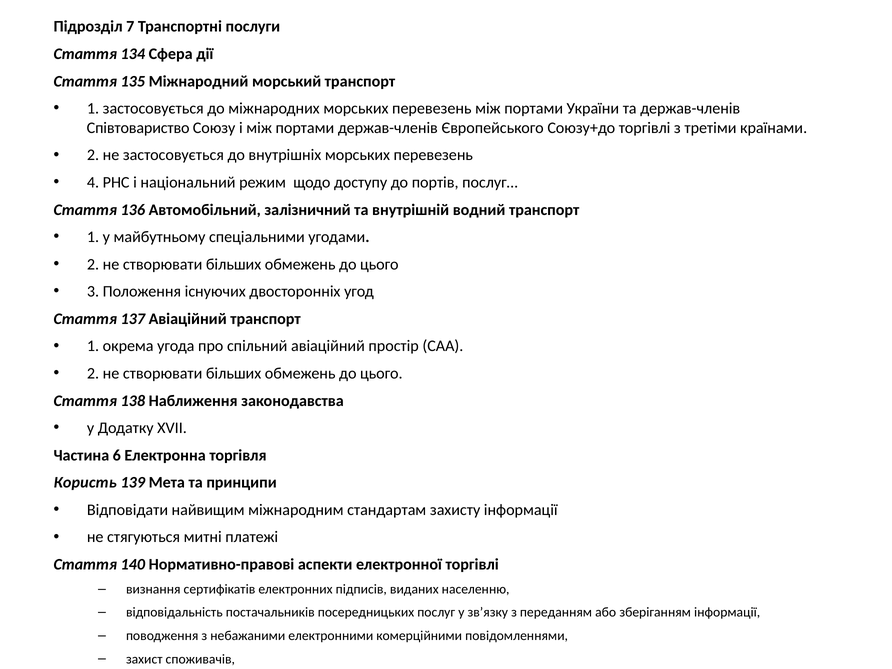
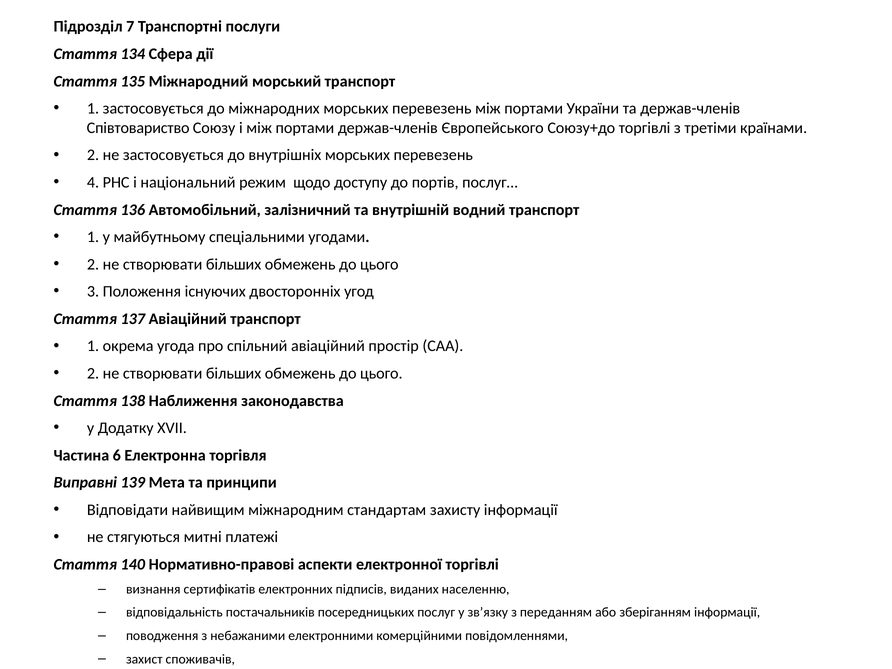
Користь: Користь -> Виправні (85, 483)
